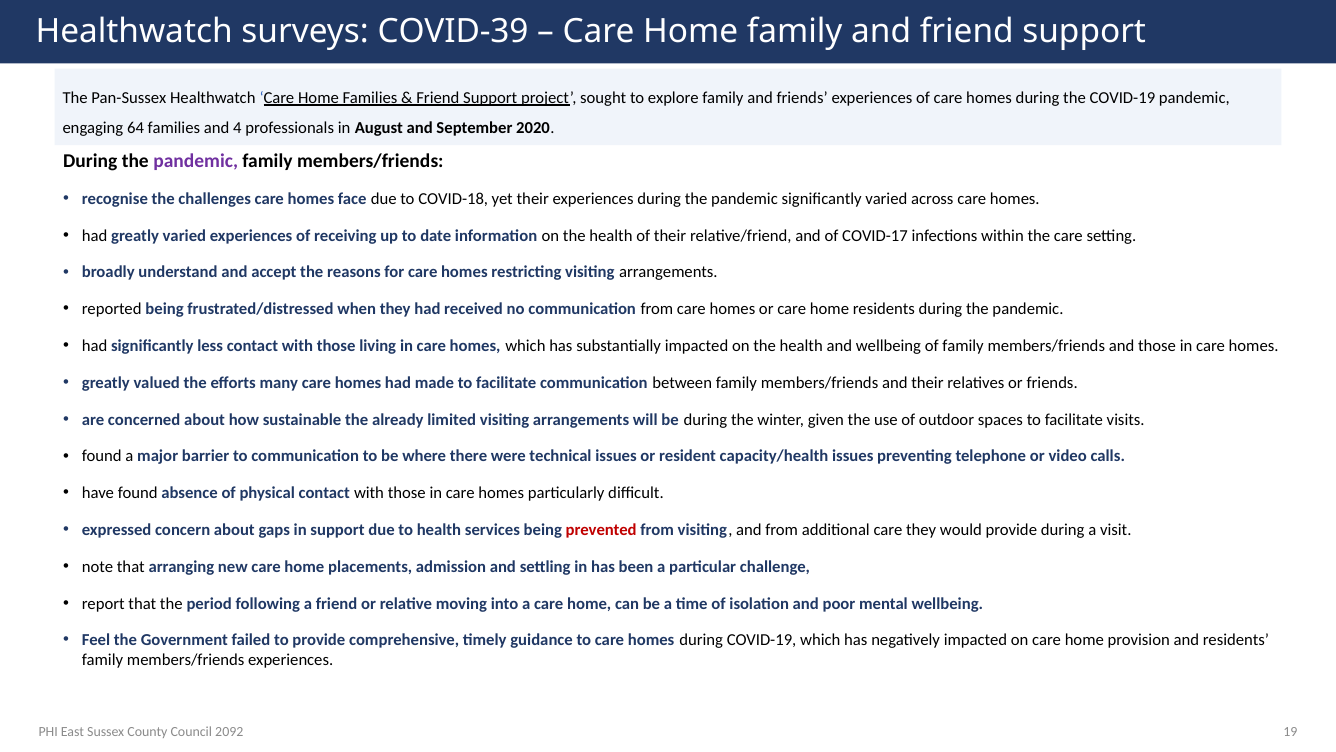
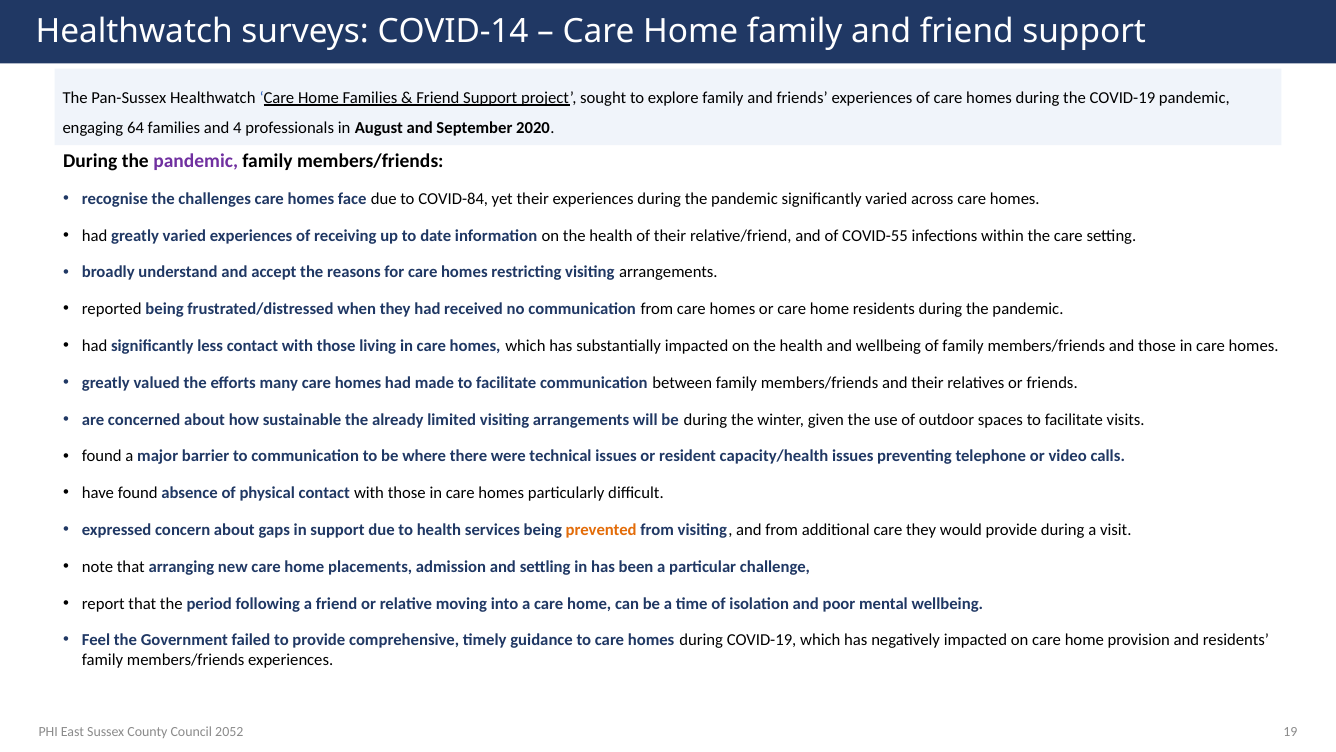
COVID-39: COVID-39 -> COVID-14 (453, 32)
COVID-18: COVID-18 -> COVID-84 (453, 199)
COVID-17: COVID-17 -> COVID-55 (875, 236)
prevented colour: red -> orange (601, 530)
2092: 2092 -> 2052 (229, 732)
